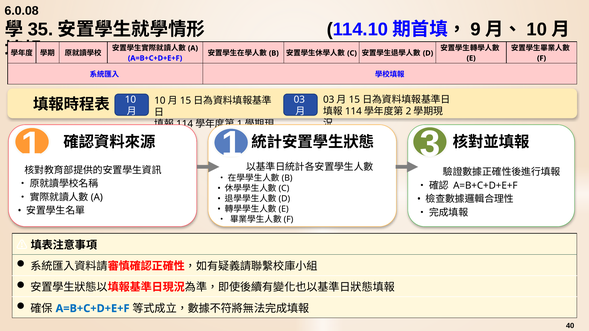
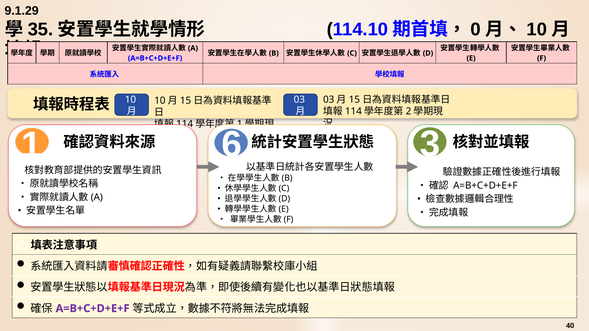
6.0.08: 6.0.08 -> 9.1.29 (22, 11)
9: 9 -> 0 (476, 30)
1 1: 1 -> 6 (232, 145)
A=B+C+D+E+F colour: blue -> purple (93, 309)
